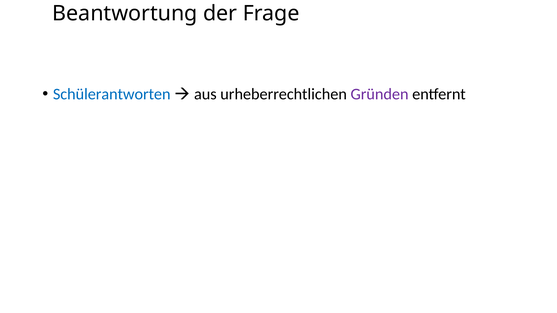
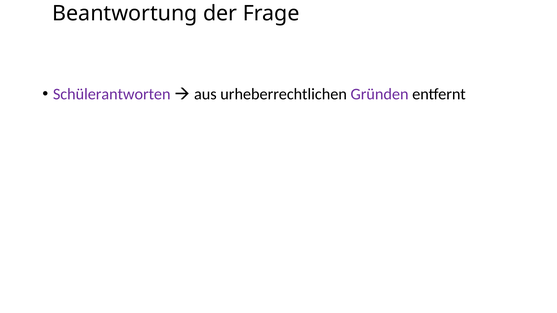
Schülerantworten colour: blue -> purple (112, 94)
